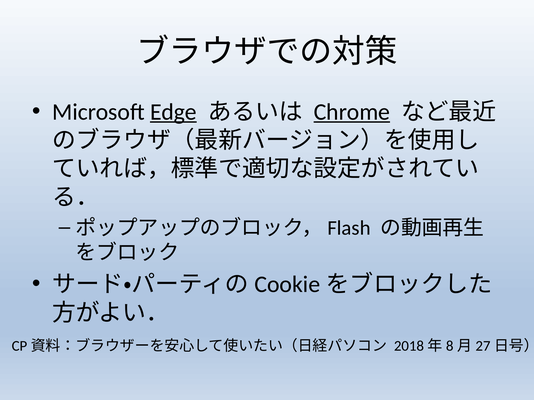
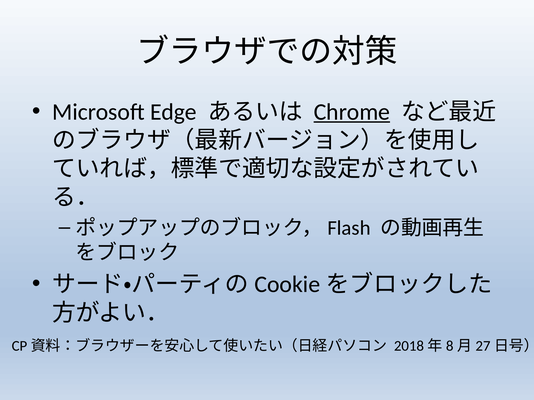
Edge underline: present -> none (173, 112)
